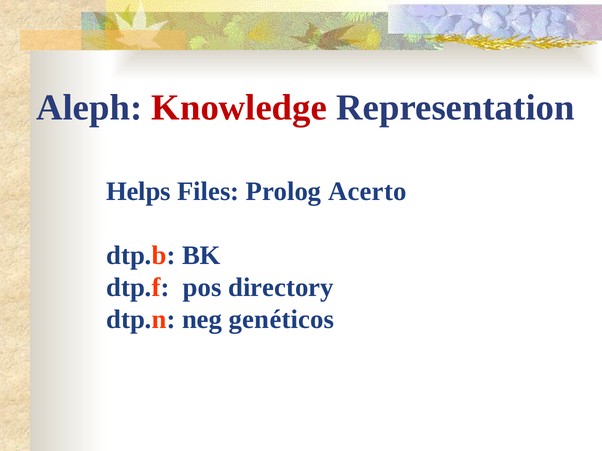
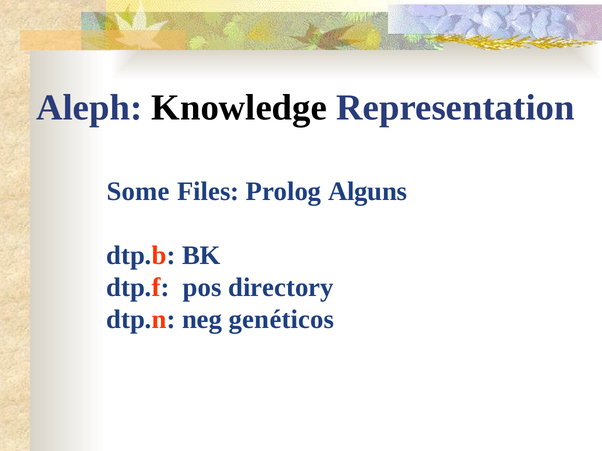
Knowledge colour: red -> black (239, 108)
Helps: Helps -> Some (138, 191)
Acerto: Acerto -> Alguns (368, 191)
